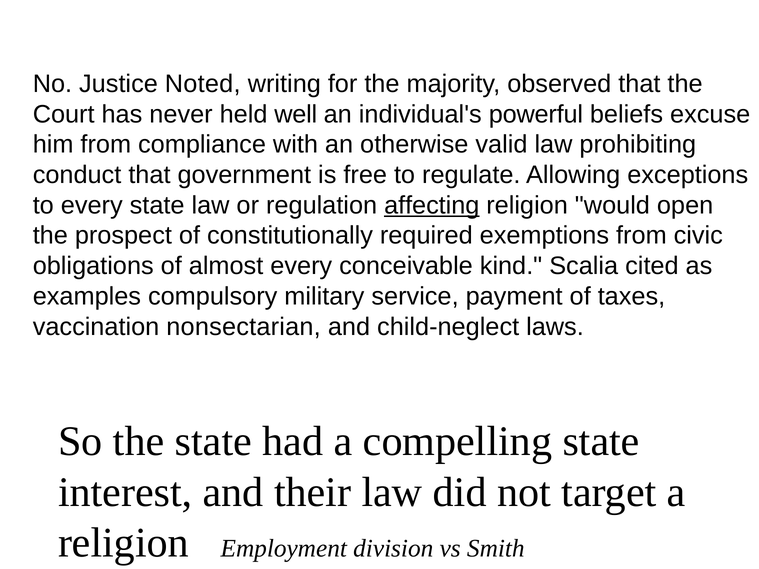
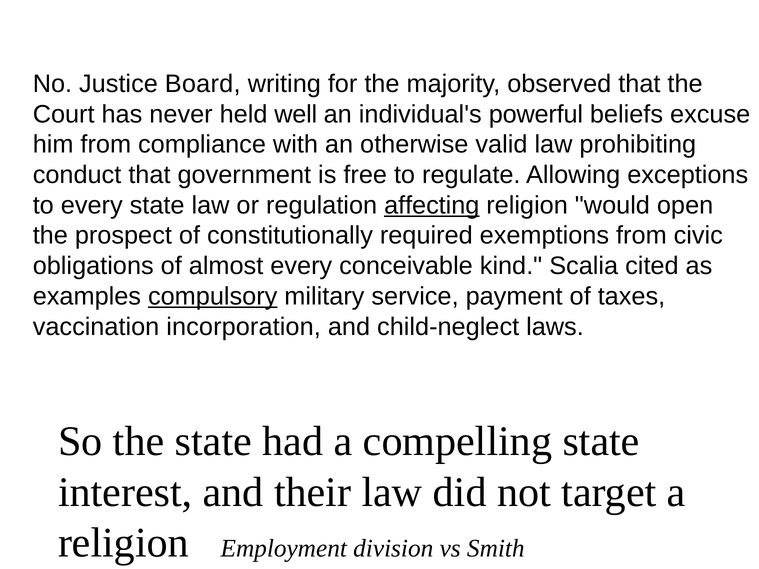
Noted: Noted -> Board (203, 84)
compulsory underline: none -> present (213, 296)
nonsectarian: nonsectarian -> incorporation (244, 327)
